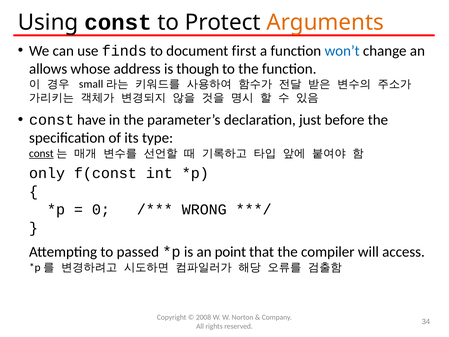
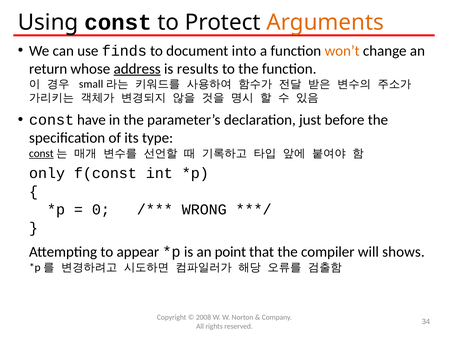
first: first -> into (244, 51)
won’t colour: blue -> orange (342, 51)
allows: allows -> return (48, 69)
address underline: none -> present (137, 69)
though: though -> results (198, 69)
passed: passed -> appear (138, 252)
access: access -> shows (403, 252)
